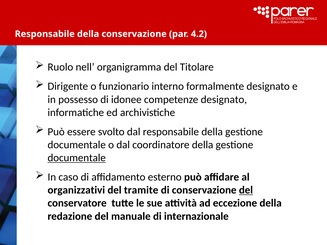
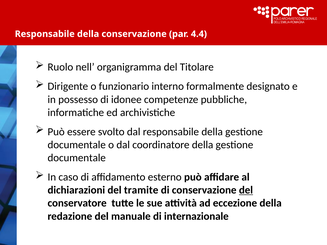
4.2: 4.2 -> 4.4 (199, 34)
competenze designato: designato -> pubbliche (224, 100)
documentale underline: present -> none (77, 158)
organizzativi: organizzativi -> dichiarazioni (76, 190)
